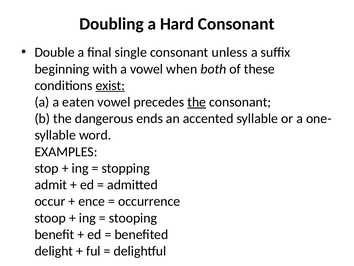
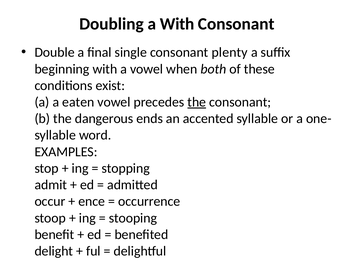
a Hard: Hard -> With (177, 24)
unless: unless -> plenty (230, 52)
exist underline: present -> none (110, 85)
